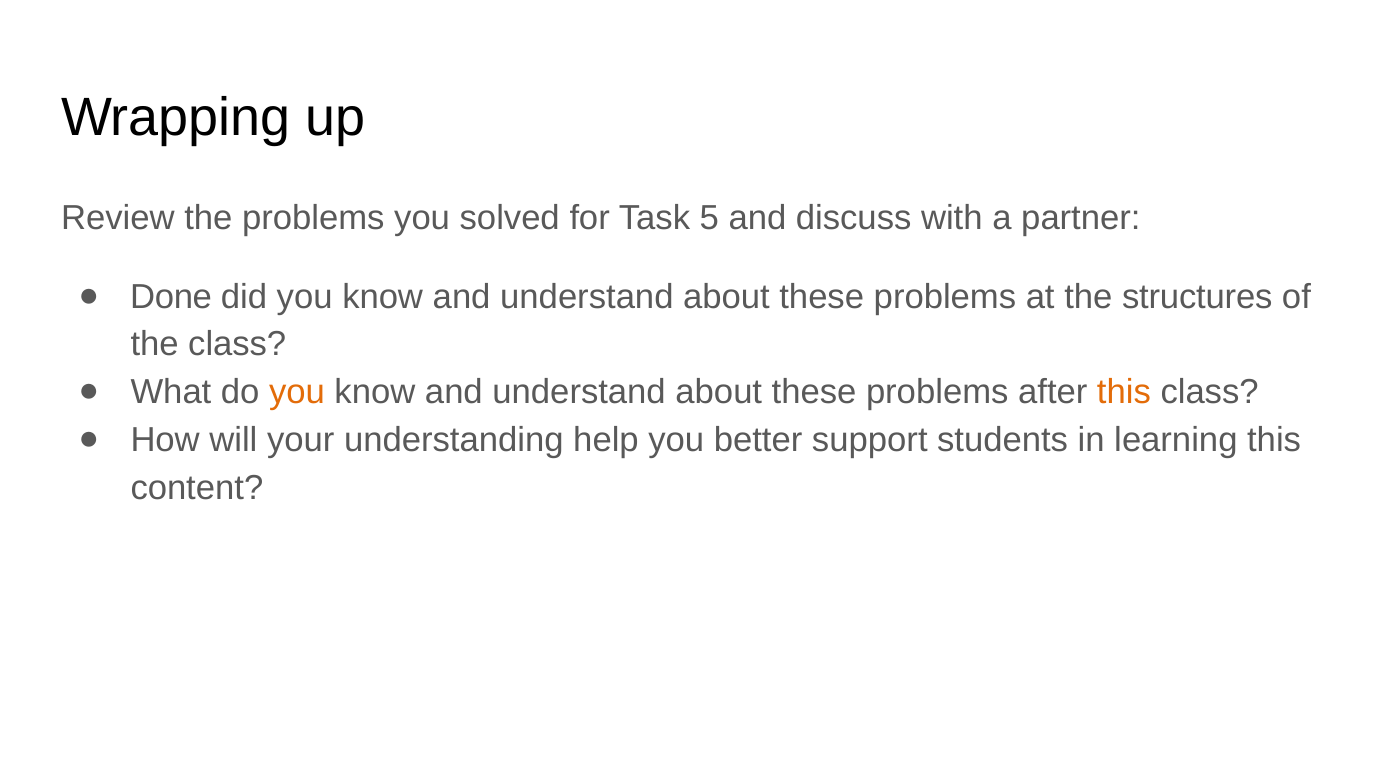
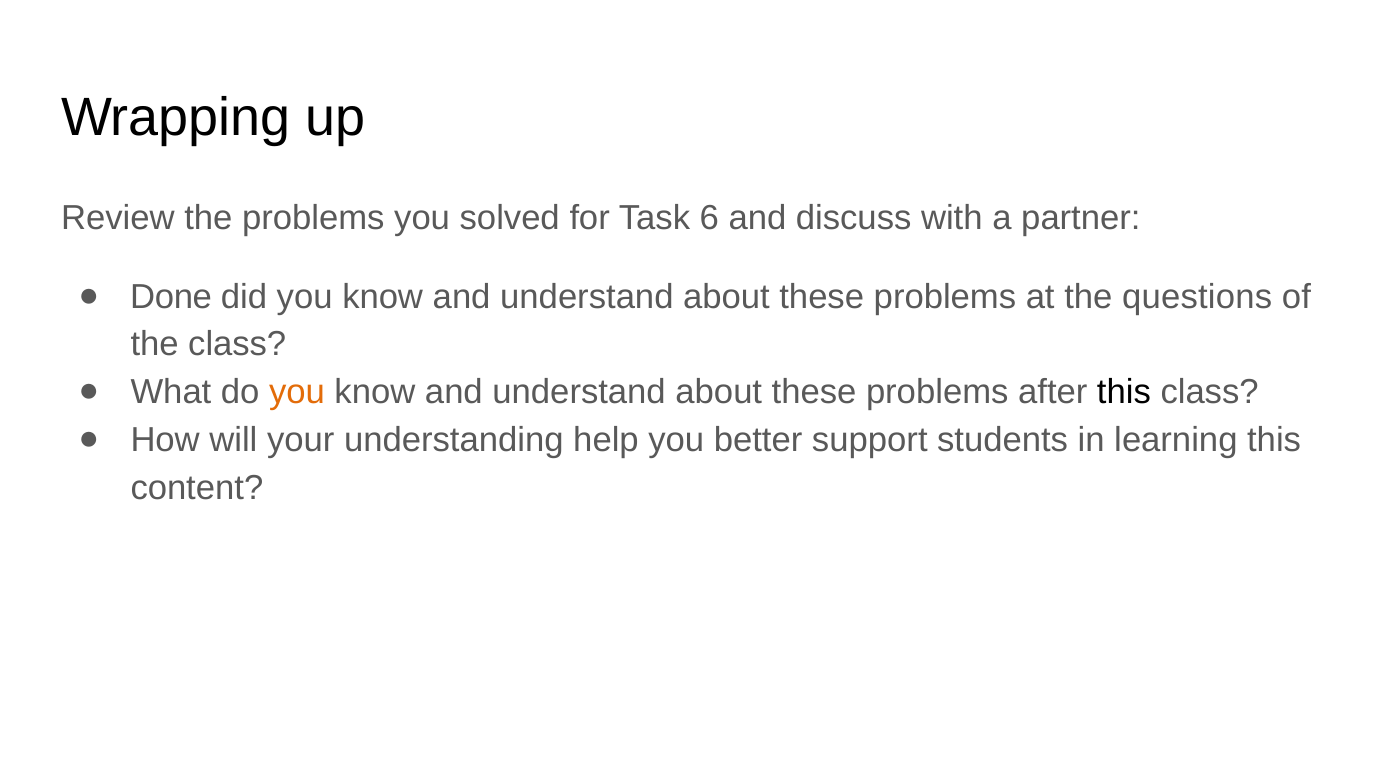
5: 5 -> 6 (709, 218)
structures: structures -> questions (1197, 297)
this colour: orange -> black (1124, 392)
